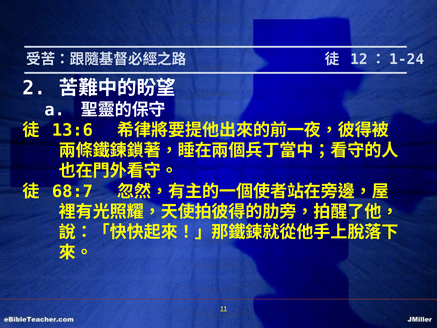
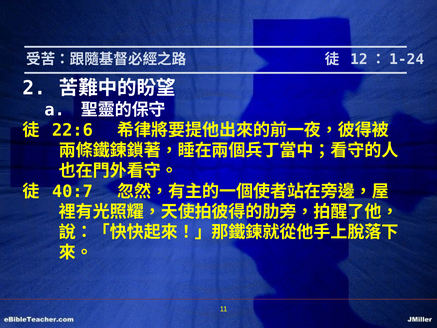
13:6: 13:6 -> 22:6 (72, 130)
68:7: 68:7 -> 40:7 (72, 191)
